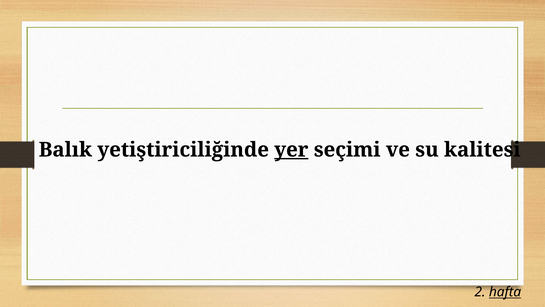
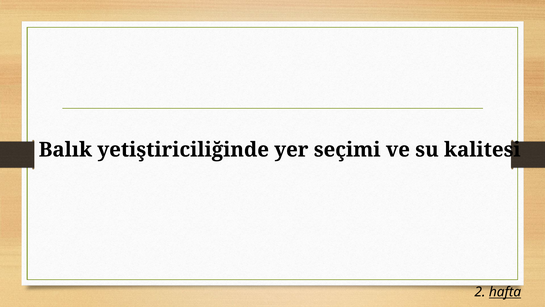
yer underline: present -> none (291, 150)
